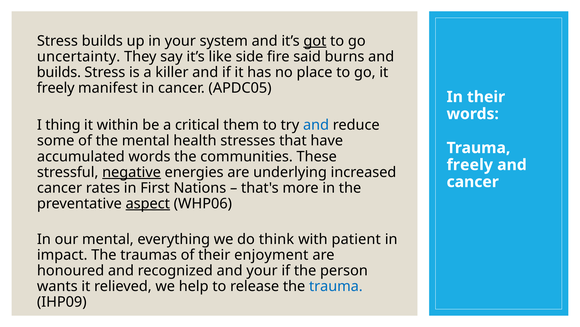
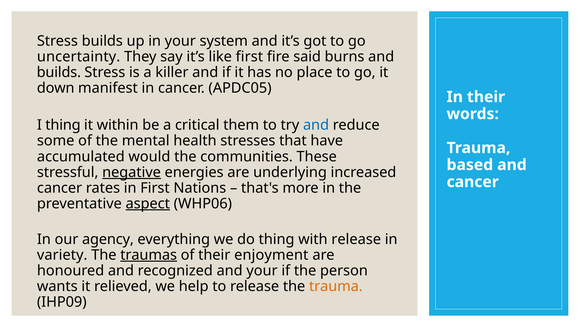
got underline: present -> none (315, 41)
like side: side -> first (249, 57)
freely: freely -> down (56, 88)
accumulated words: words -> would (149, 156)
freely: freely -> based (470, 165)
our mental: mental -> agency (108, 239)
do think: think -> thing (277, 239)
with patient: patient -> release (356, 239)
impact: impact -> variety (62, 254)
traumas underline: none -> present (149, 254)
trauma colour: blue -> orange (336, 286)
